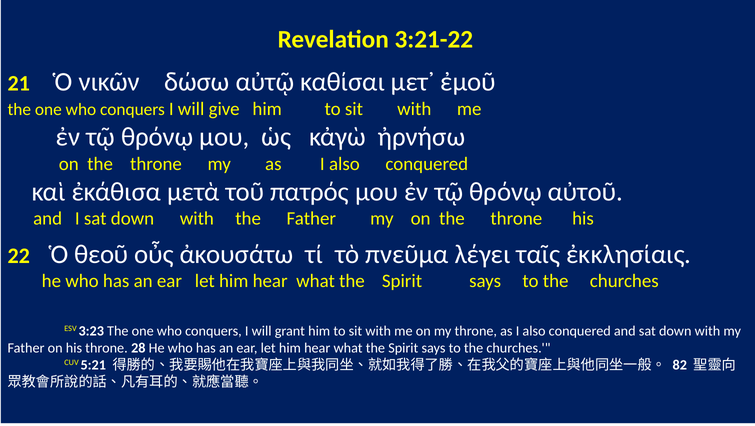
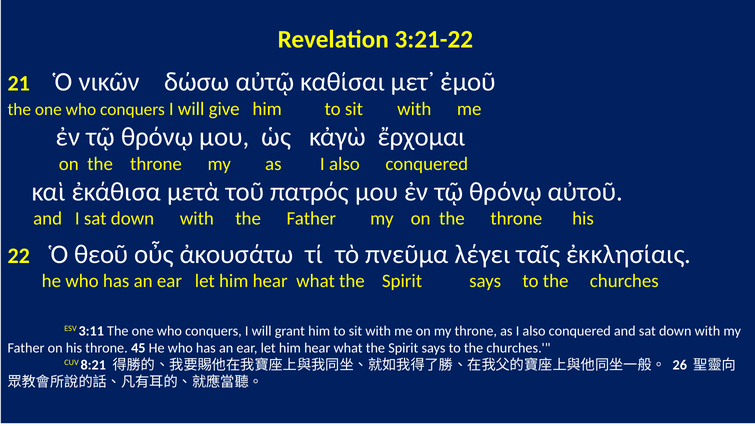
ἠρνήσω: ἠρνήσω -> ἔρχομαι (422, 137)
3:23: 3:23 -> 3:11 (91, 331)
28: 28 -> 45 (138, 348)
5:21: 5:21 -> 8:21 (93, 365)
82: 82 -> 26 (680, 365)
